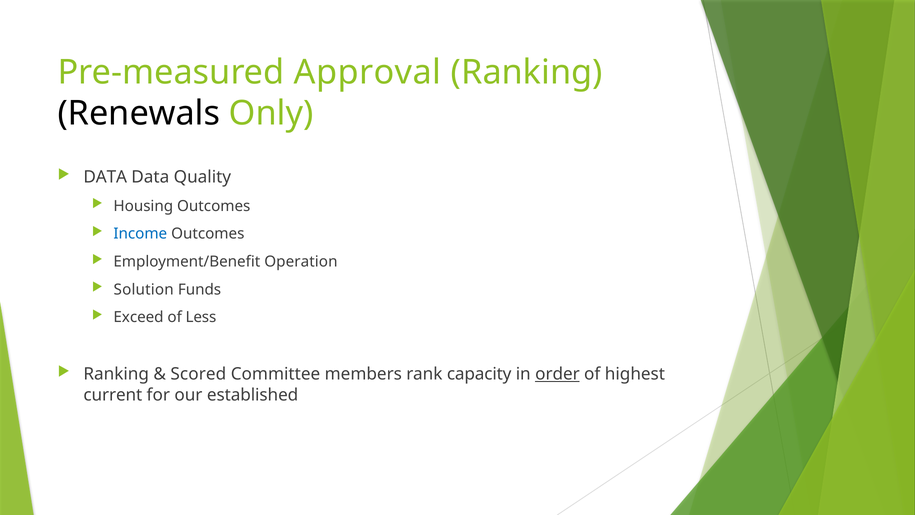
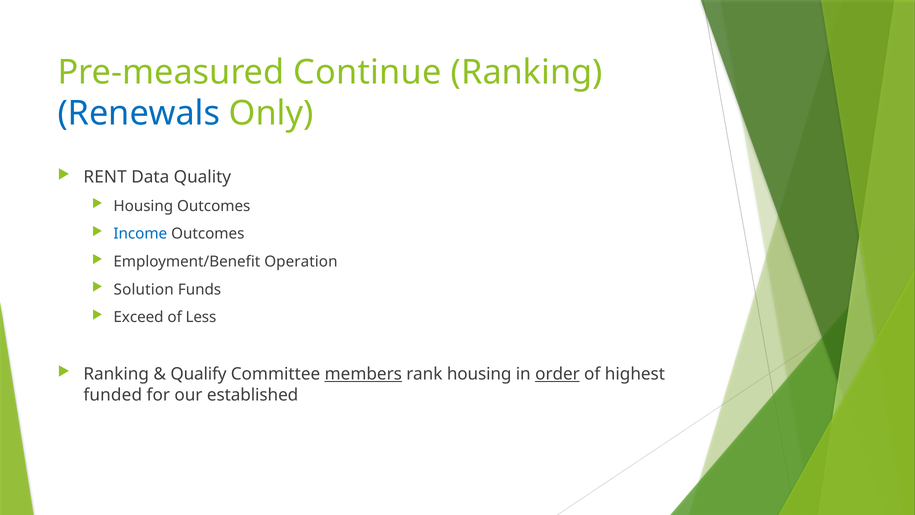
Approval: Approval -> Continue (368, 72)
Renewals colour: black -> blue (139, 113)
DATA: DATA -> RENT (105, 177)
Scored: Scored -> Qualify (198, 374)
members underline: none -> present (363, 374)
rank capacity: capacity -> housing (479, 374)
current: current -> funded (113, 395)
